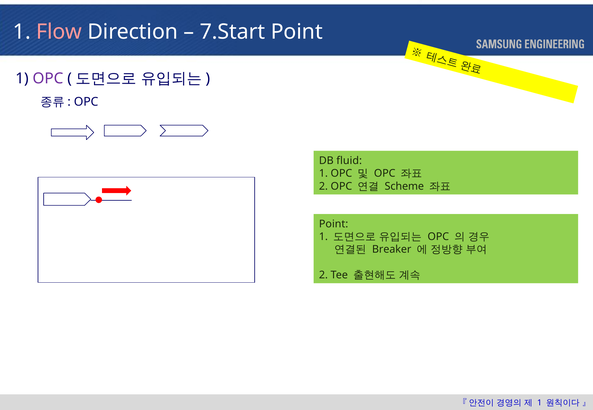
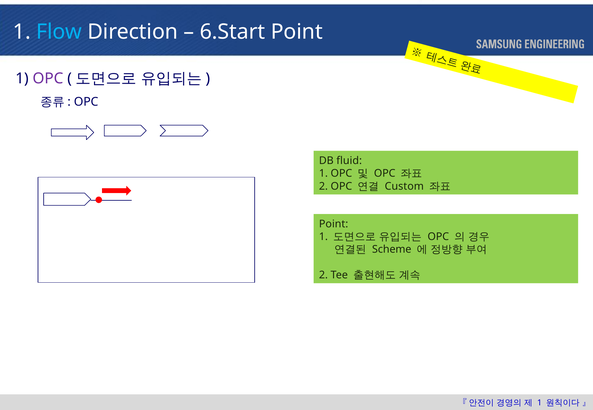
Flow colour: pink -> light blue (59, 32)
7.Start: 7.Start -> 6.Start (233, 32)
Scheme: Scheme -> Custom (404, 186)
Breaker: Breaker -> Scheme (392, 250)
